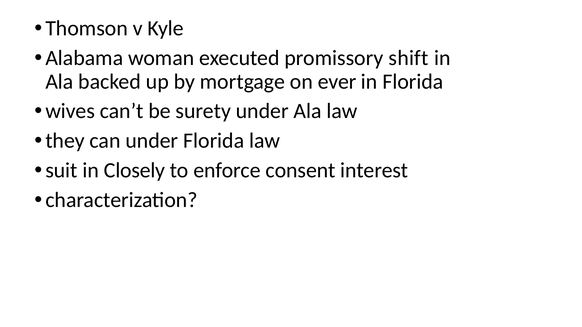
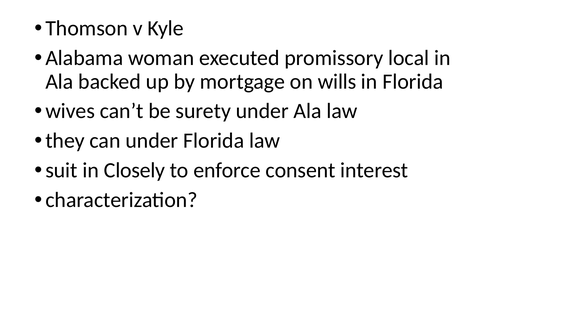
shift: shift -> local (409, 58)
ever: ever -> wills (337, 82)
